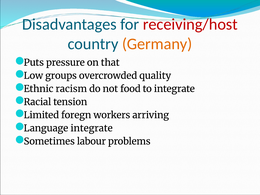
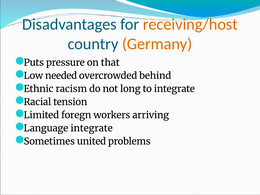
receiving/host colour: red -> orange (190, 24)
groups: groups -> needed (61, 76)
quality: quality -> behind (155, 76)
food: food -> long (130, 89)
labour: labour -> united (91, 141)
